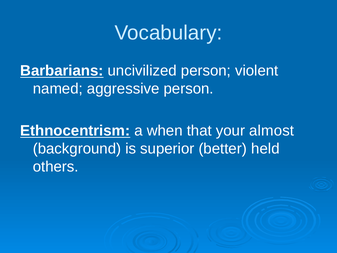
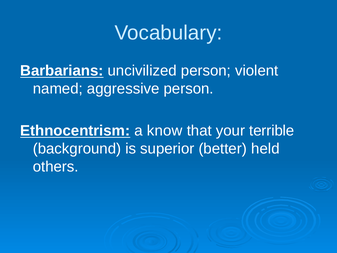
when: when -> know (165, 131)
almost: almost -> terrible (272, 131)
